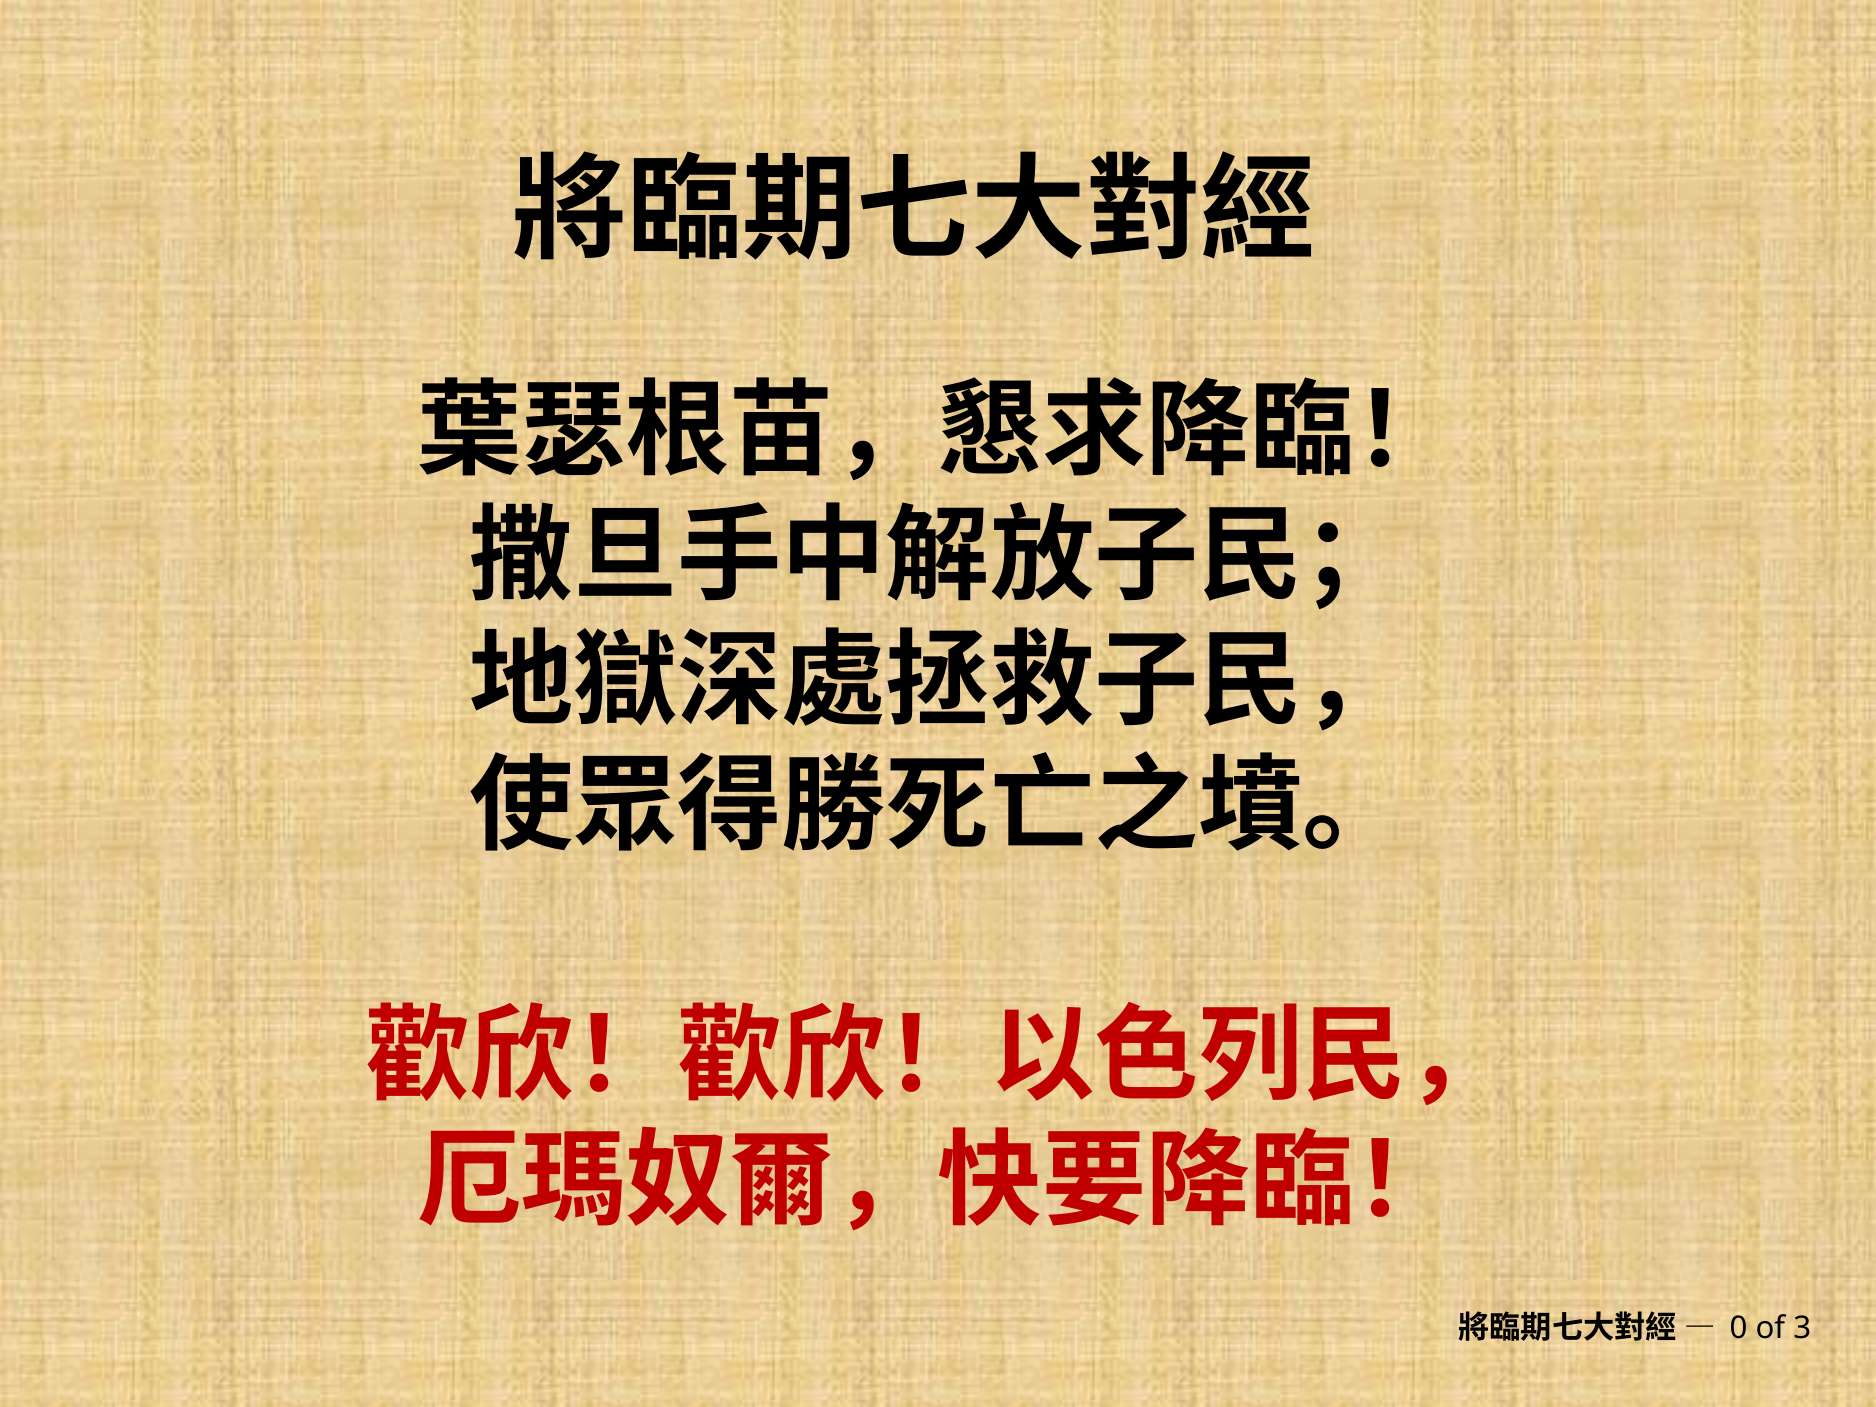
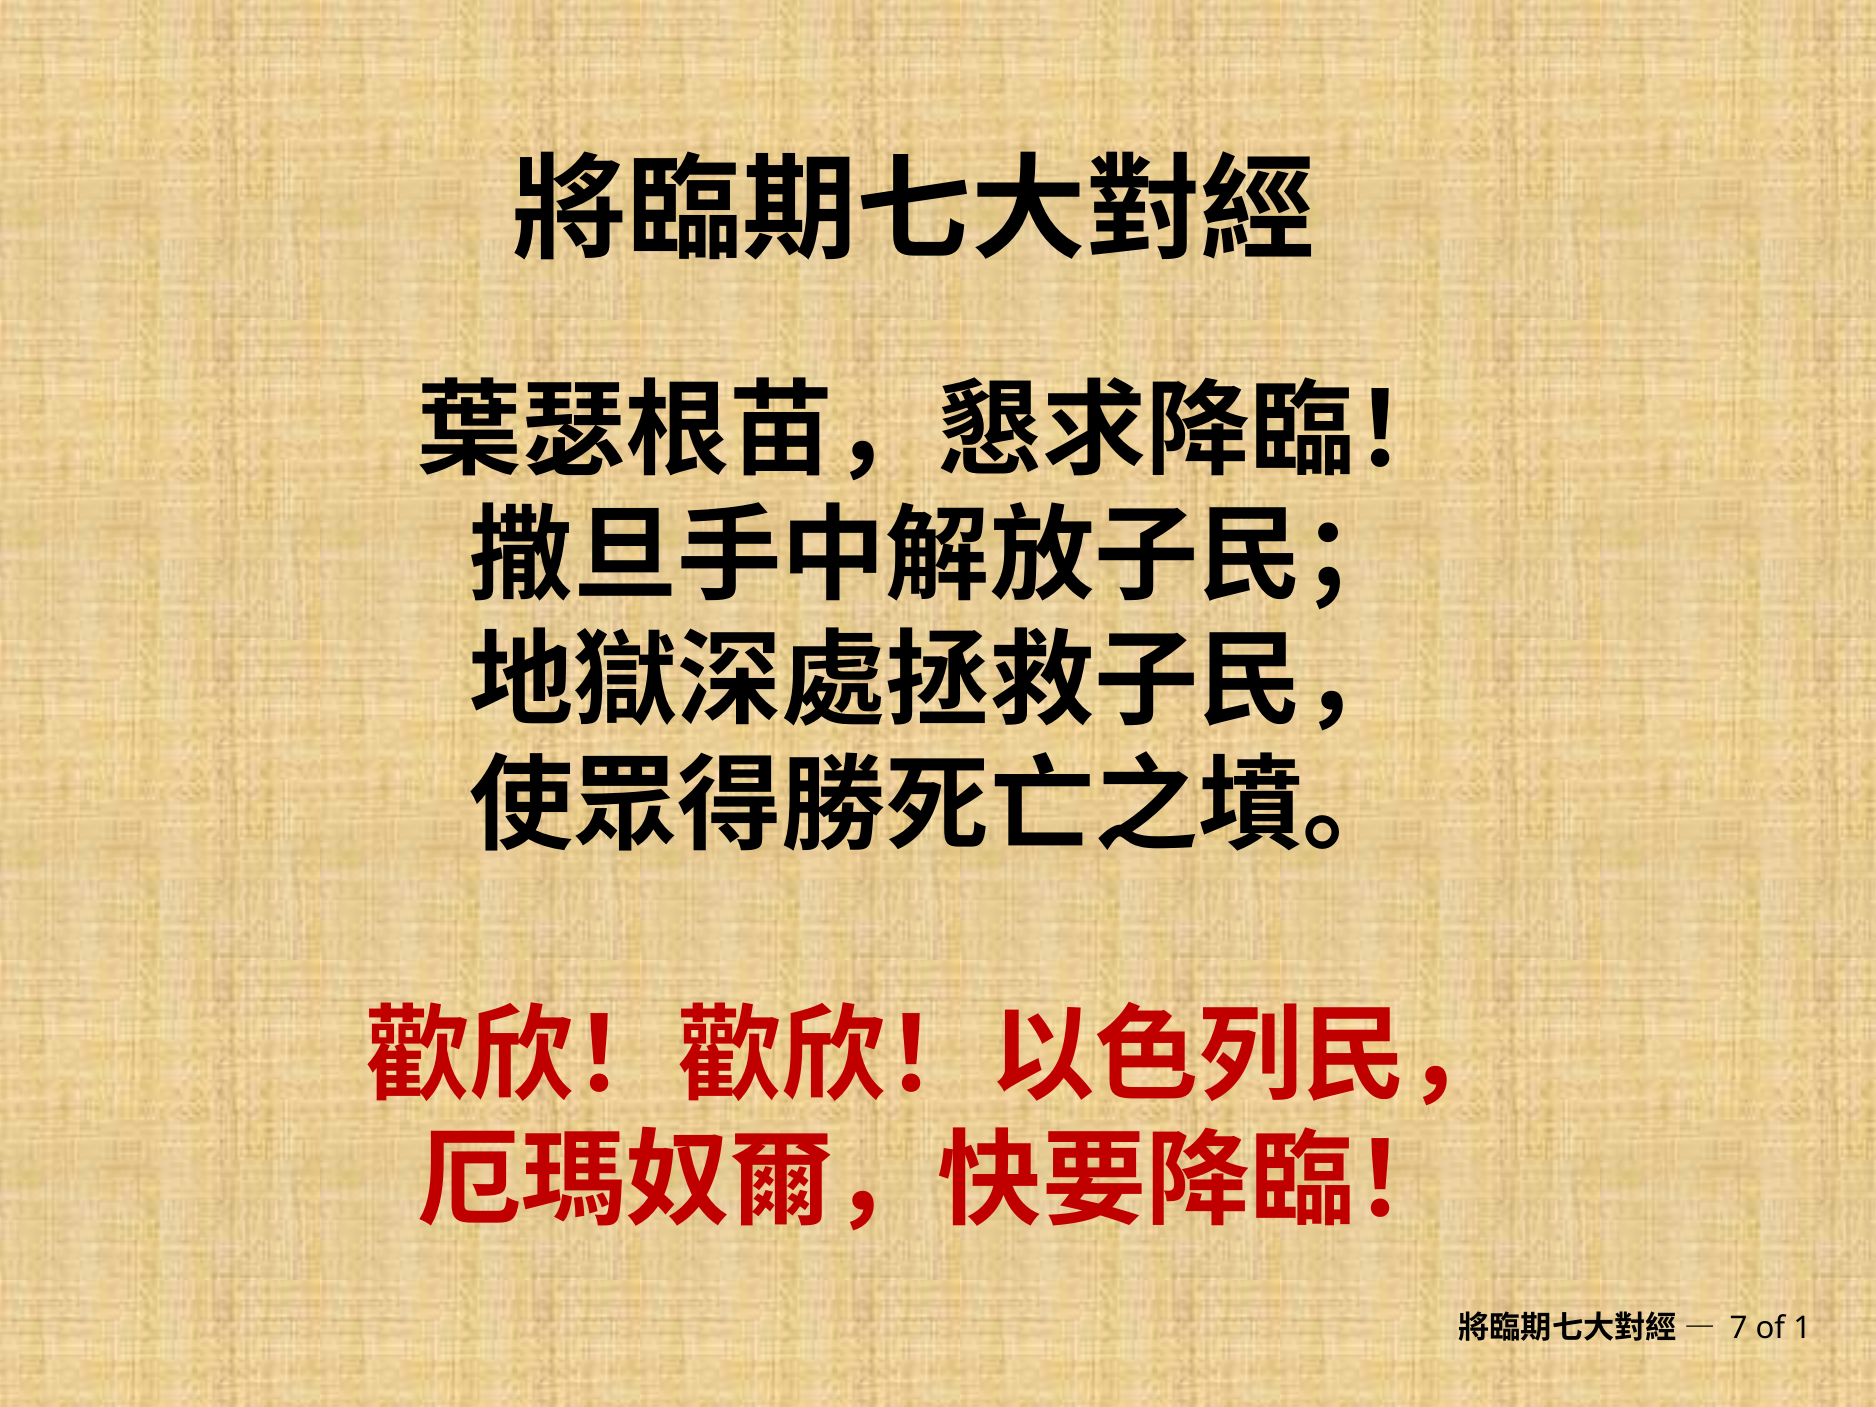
0: 0 -> 7 (1739, 1329)
3: 3 -> 1 (1802, 1329)
